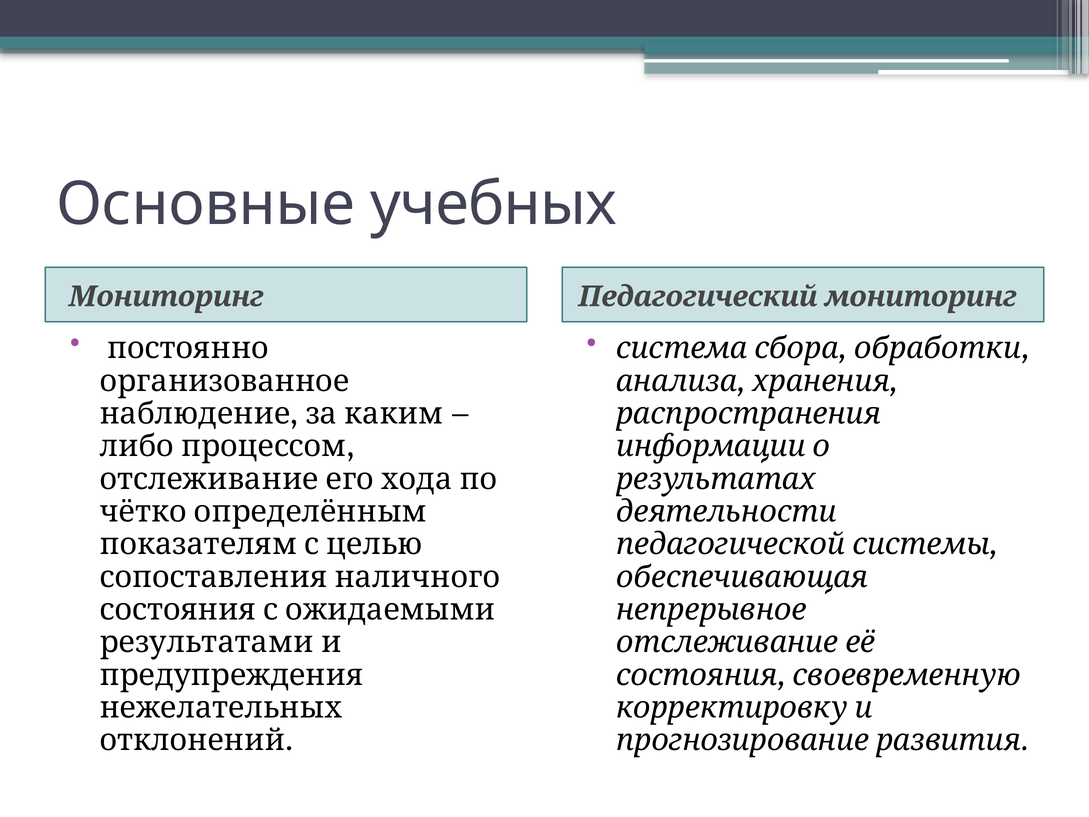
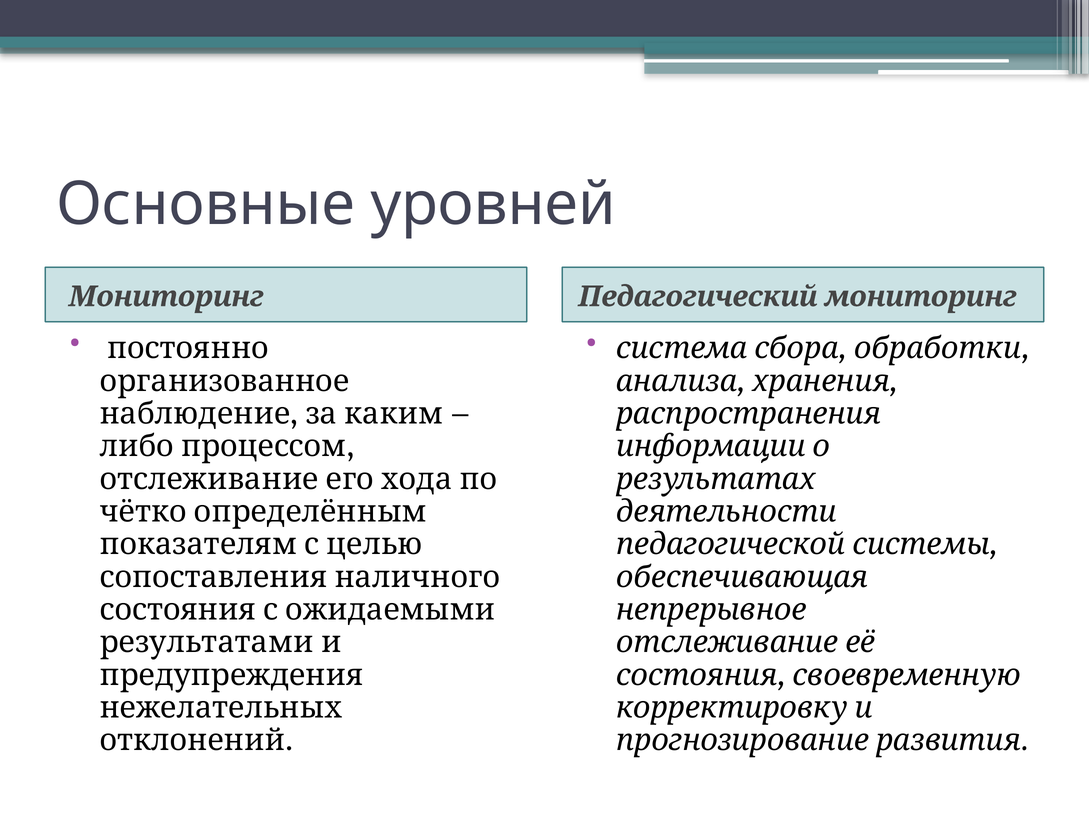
учебных: учебных -> уровней (493, 204)
